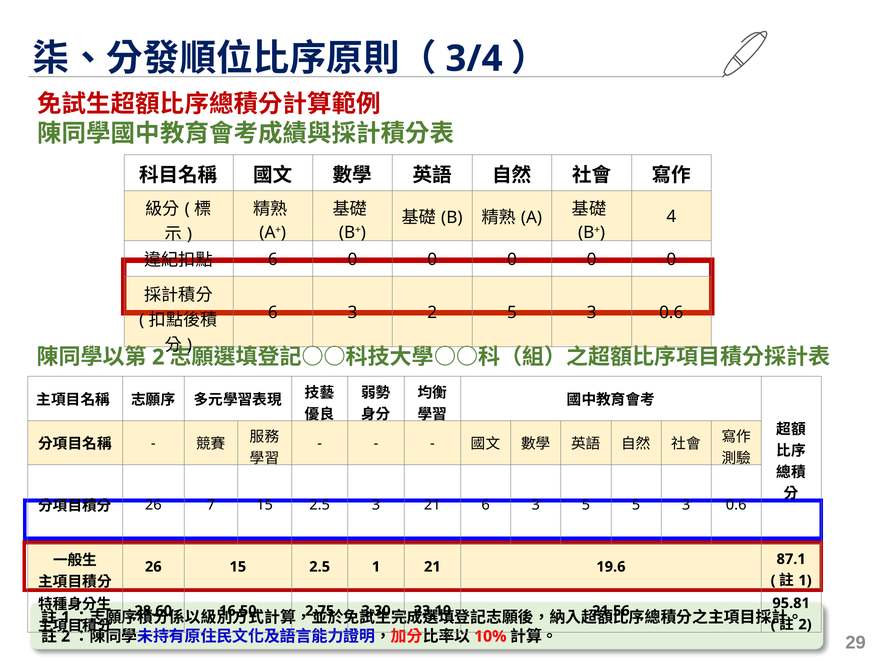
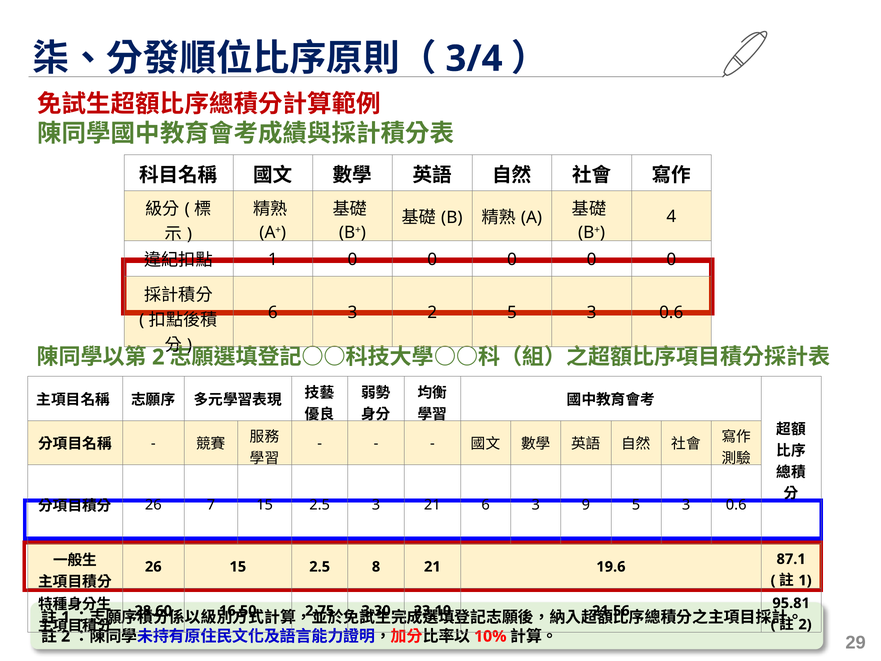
6: 6 -> 1 (273, 259)
3 5: 5 -> 9 (586, 505)
2.5 1: 1 -> 8 (376, 567)
